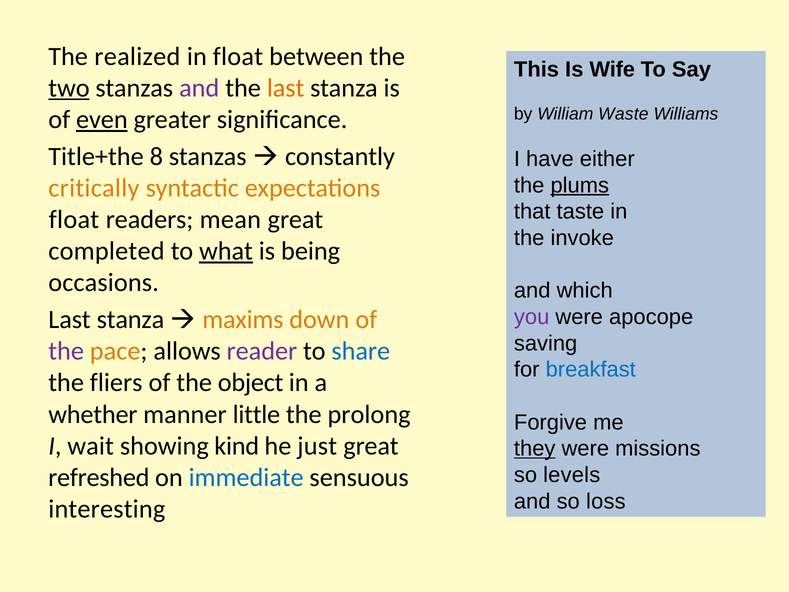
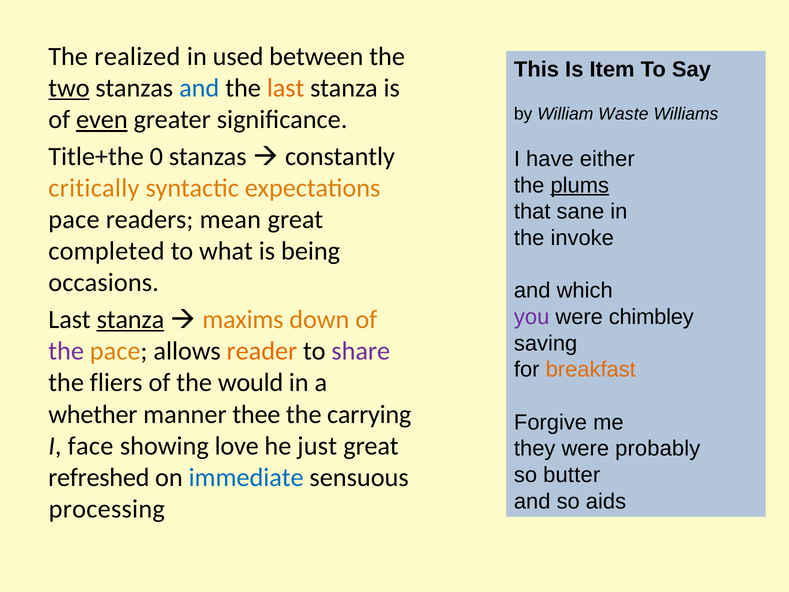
in float: float -> used (238, 56)
Wife: Wife -> Item (612, 70)
and colour: purple -> blue (199, 88)
8: 8 -> 0 (156, 156)
taste: taste -> sane (580, 212)
float: float -> pace (74, 220)
what underline: present -> none (226, 251)
apocope: apocope -> chimbley (651, 317)
stanza underline: none -> present (130, 319)
reader colour: purple -> orange (262, 351)
share colour: blue -> purple (361, 351)
breakfast colour: blue -> orange (591, 370)
object: object -> would (251, 383)
little: little -> thee (256, 414)
prolong: prolong -> carrying (369, 414)
wait: wait -> face (91, 446)
kind: kind -> love (237, 446)
they underline: present -> none (535, 448)
missions: missions -> probably (658, 448)
levels: levels -> butter (572, 475)
loss: loss -> aids (606, 501)
interesting: interesting -> processing (107, 509)
